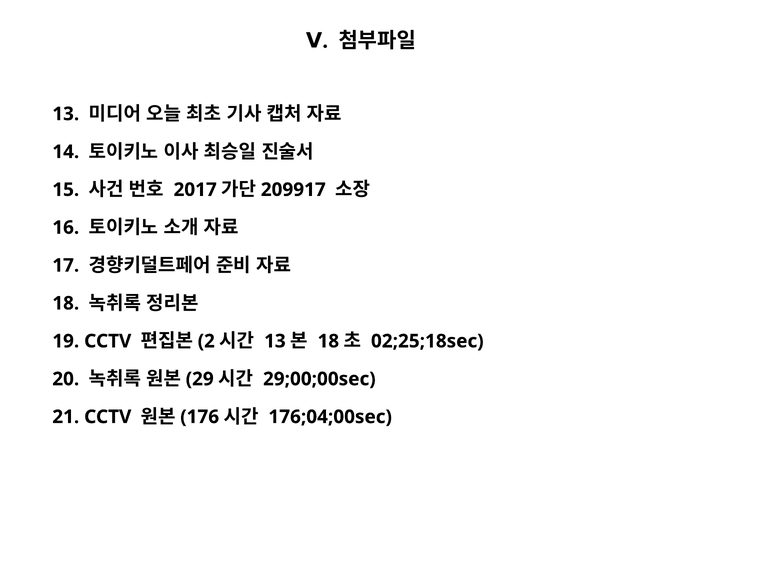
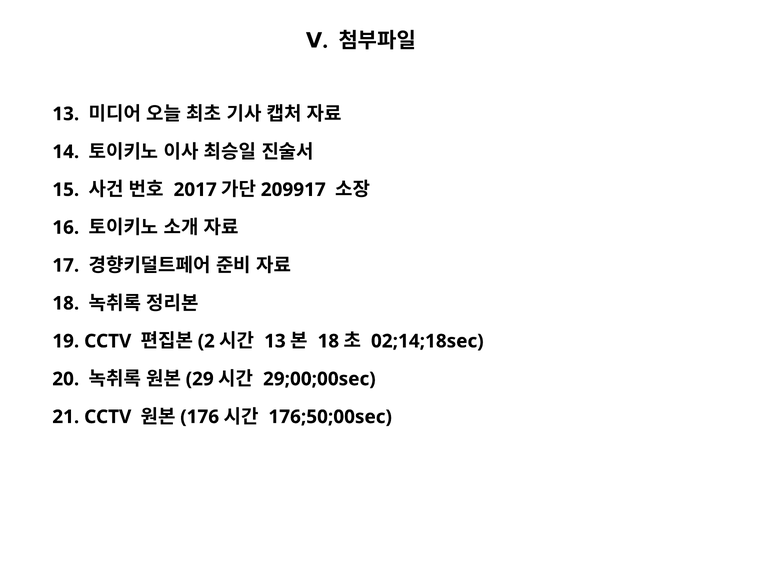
02;25;18sec: 02;25;18sec -> 02;14;18sec (427, 341)
176;04;00sec: 176;04;00sec -> 176;50;00sec (330, 417)
